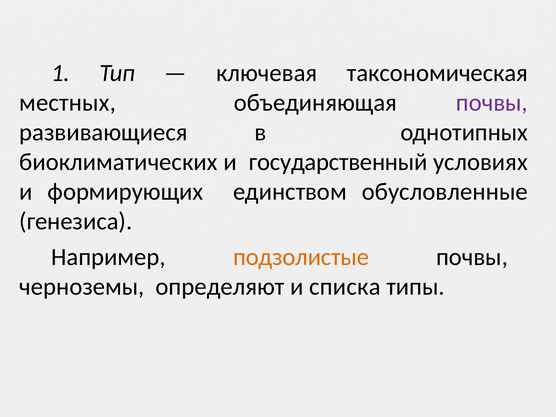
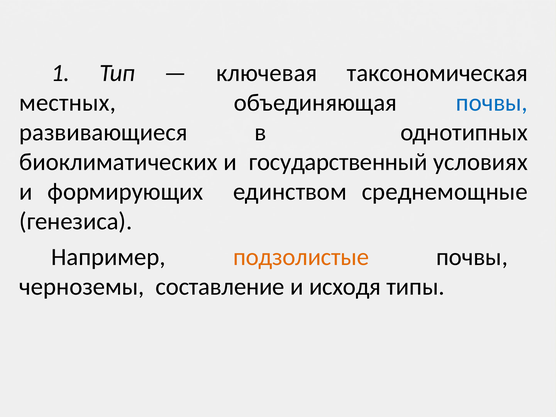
почвы colour: purple -> blue (492, 103)
обусловленные: обусловленные -> среднемощные (445, 192)
определяют: определяют -> составление (220, 287)
списка: списка -> исходя (345, 287)
